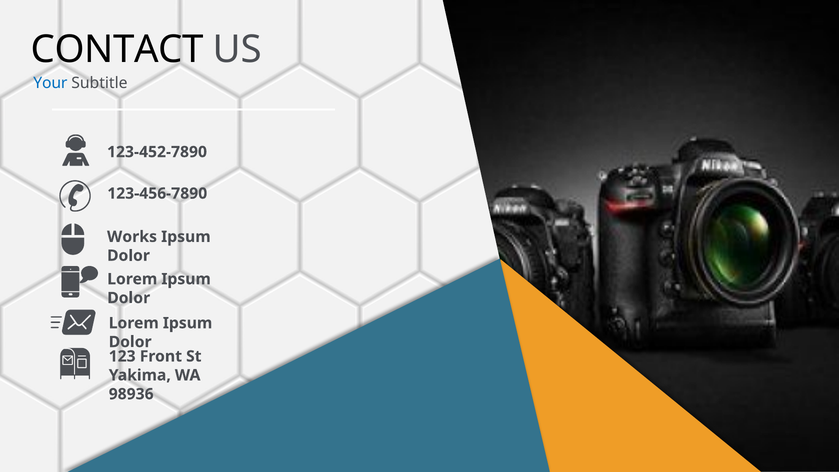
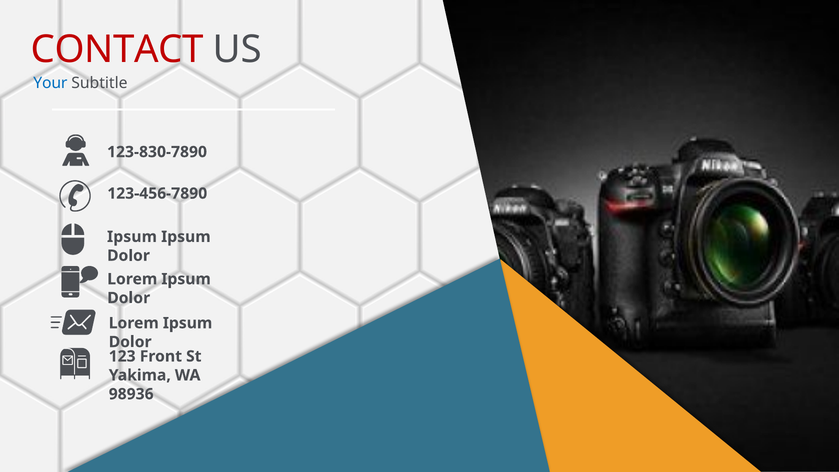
CONTACT colour: black -> red (117, 50)
123-452-7890: 123-452-7890 -> 123-830-7890 (157, 152)
Works: Works -> Ipsum (132, 237)
